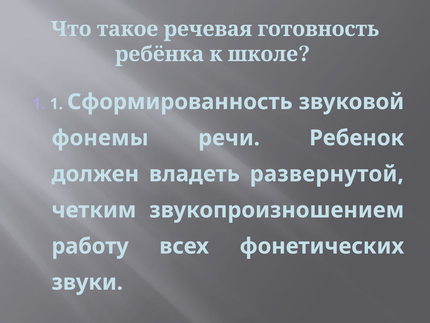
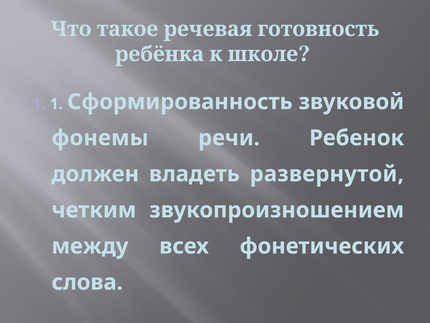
работу: работу -> между (90, 246)
звуки: звуки -> слова (87, 282)
